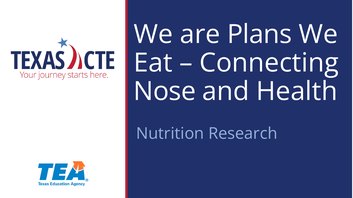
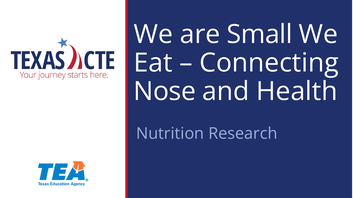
Plans: Plans -> Small (260, 34)
